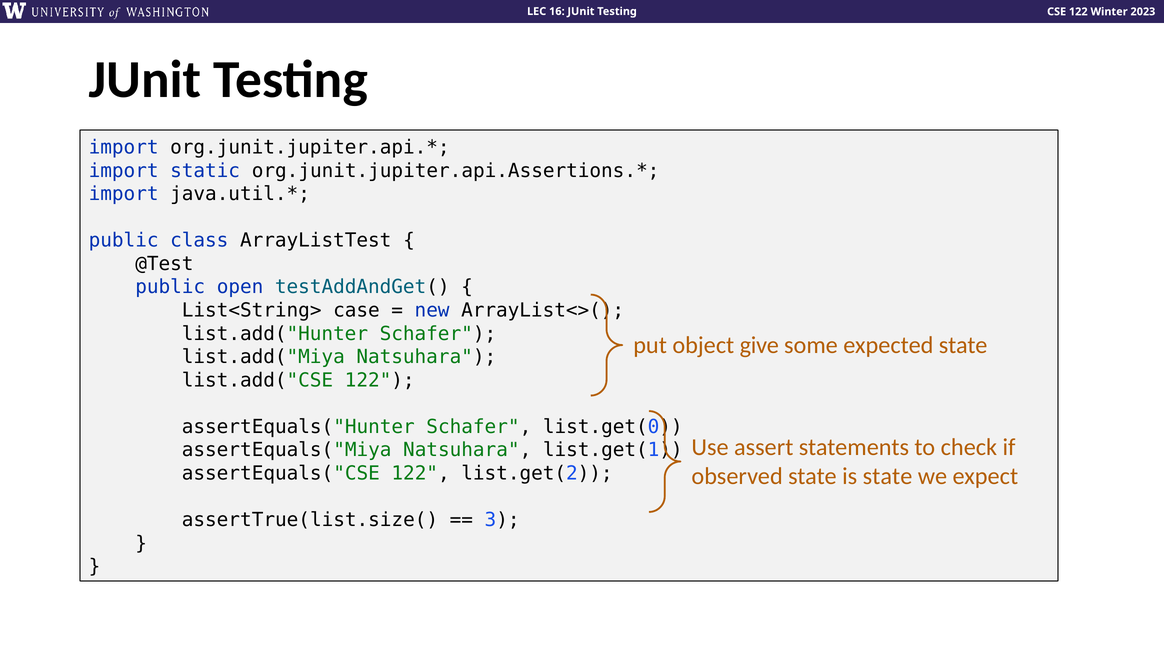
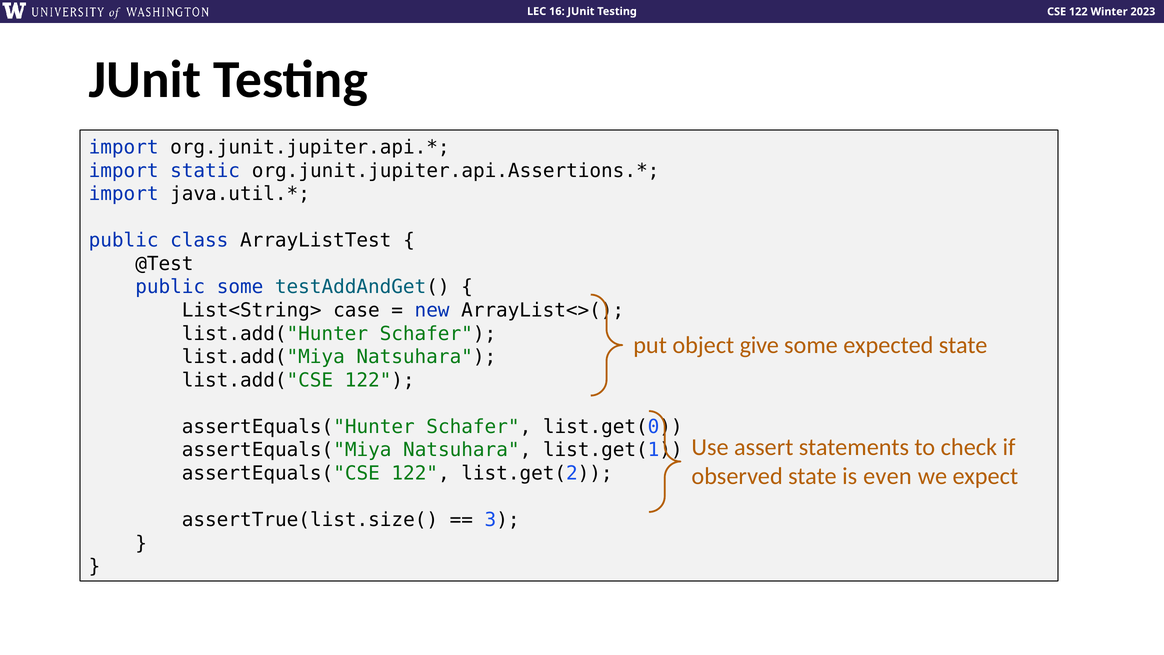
public open: open -> some (240, 287)
is state: state -> even (887, 476)
